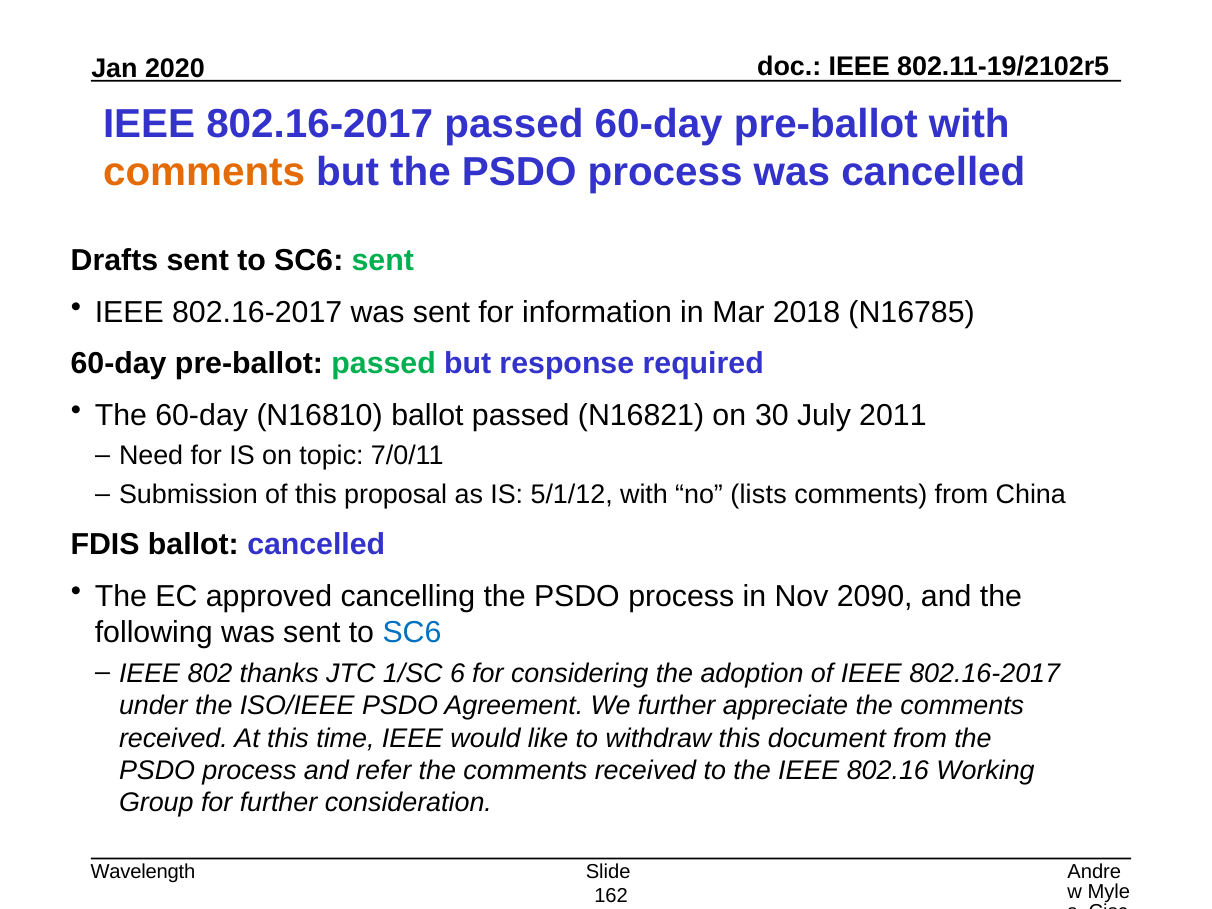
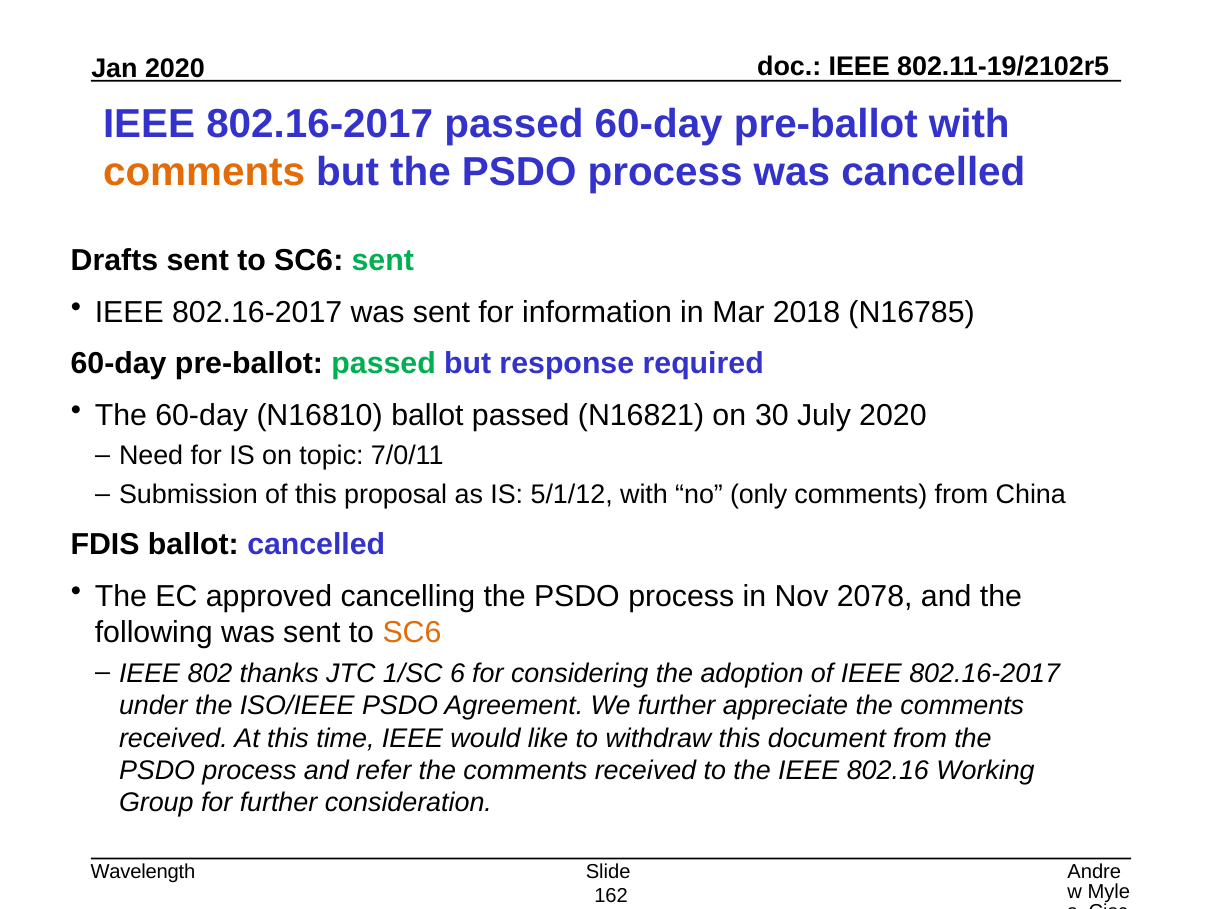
July 2011: 2011 -> 2020 (893, 415)
lists: lists -> only (759, 495)
2090: 2090 -> 2078 (875, 596)
SC6 colour: blue -> orange (412, 633)
